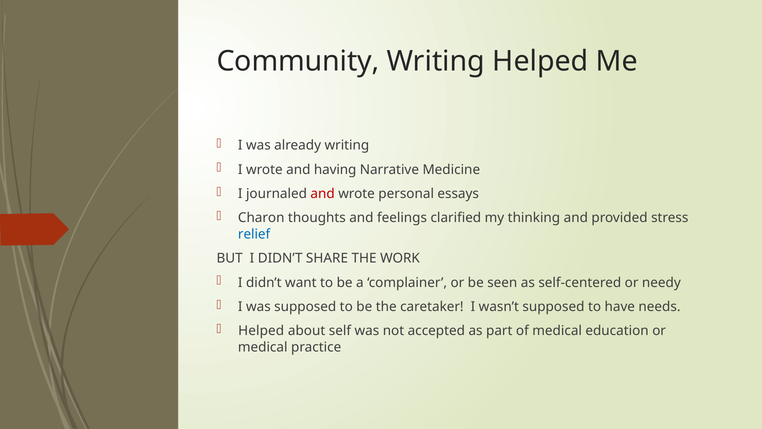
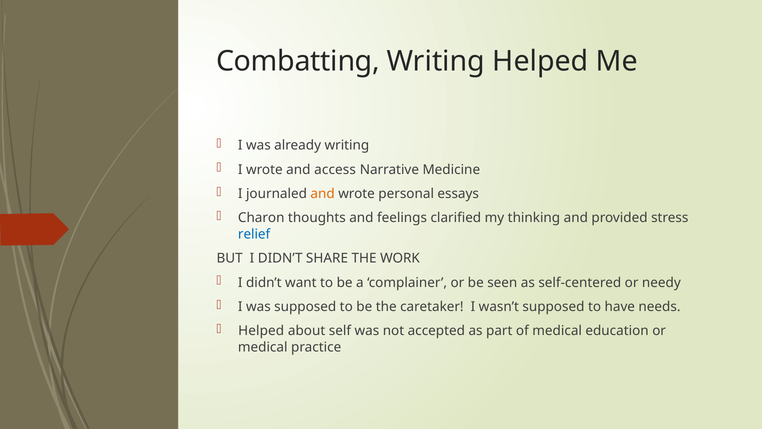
Community: Community -> Combatting (298, 61)
having: having -> access (335, 169)
and colour: red -> orange (323, 194)
